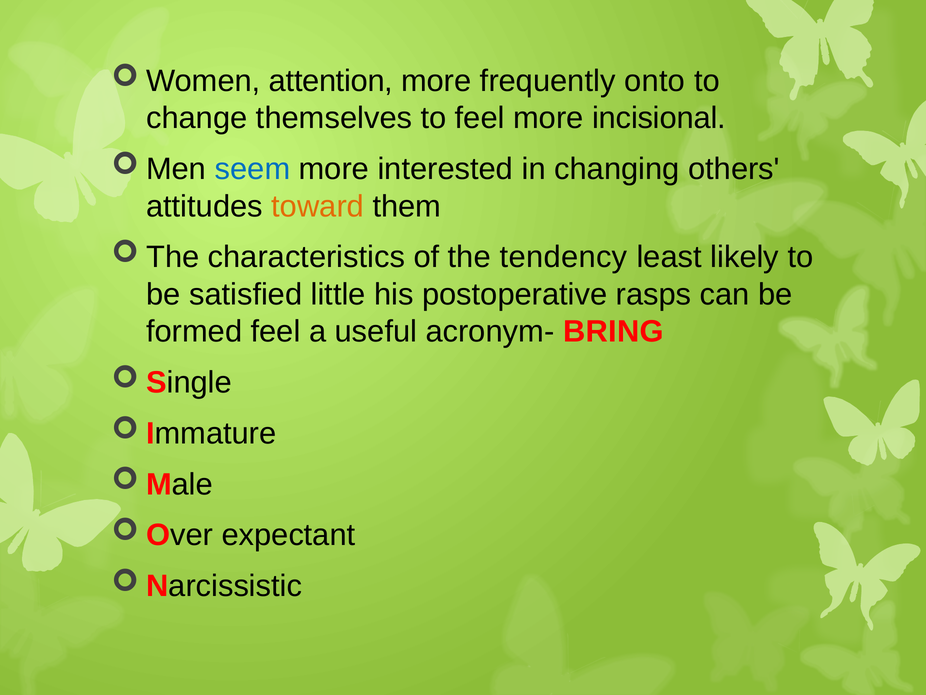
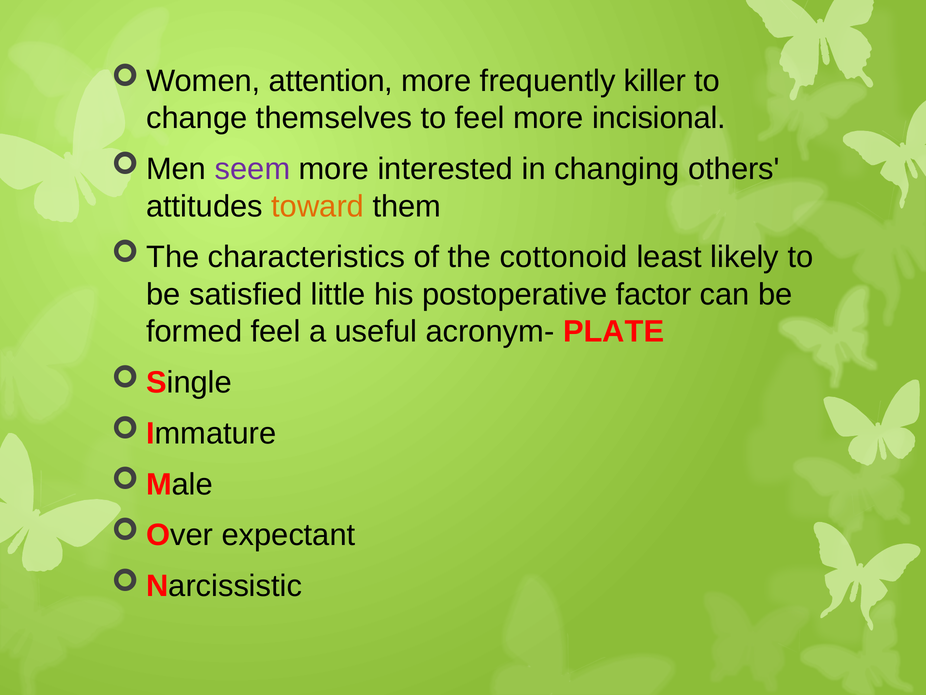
onto: onto -> killer (655, 81)
seem colour: blue -> purple (253, 169)
tendency: tendency -> cottonoid (564, 257)
rasps: rasps -> factor (654, 294)
BRING: BRING -> PLATE (614, 331)
